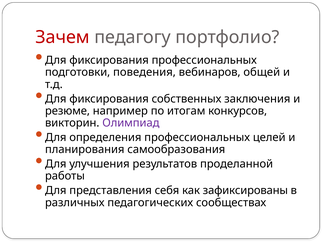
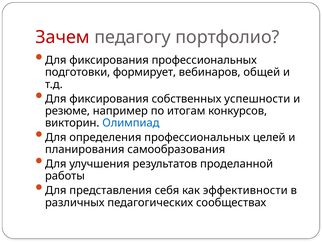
поведения: поведения -> формирует (145, 72)
заключения: заключения -> успешности (257, 99)
Олимпиад colour: purple -> blue (131, 123)
зафиксированы: зафиксированы -> эффективности (245, 190)
